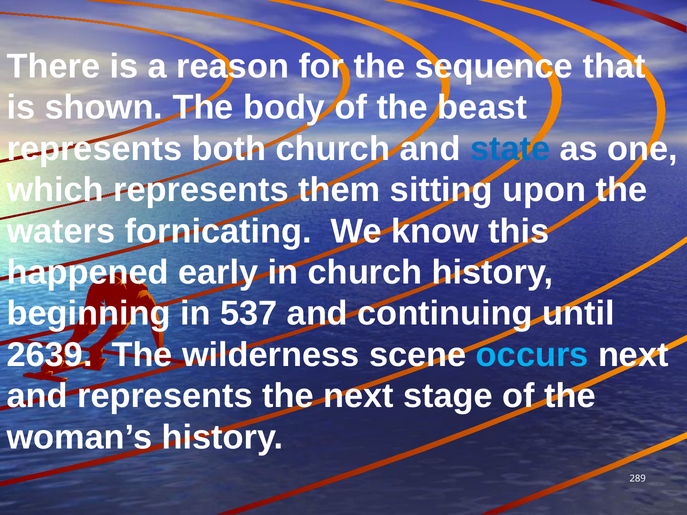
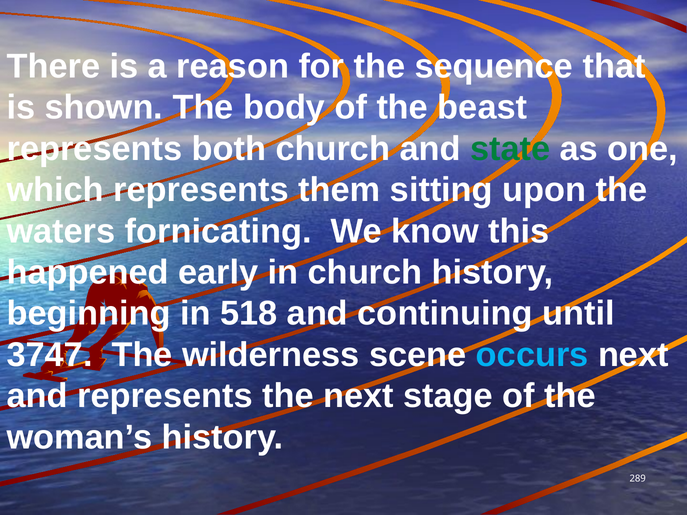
state colour: blue -> green (510, 149)
537: 537 -> 518 (249, 314)
2639: 2639 -> 3747 (50, 355)
